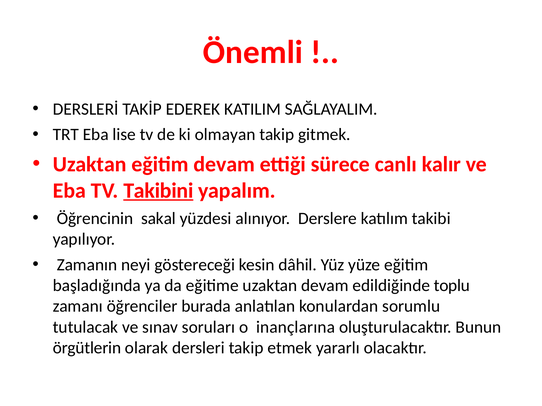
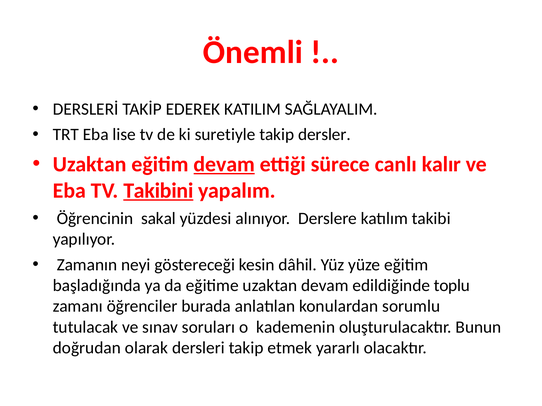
olmayan: olmayan -> suretiyle (225, 135)
gitmek: gitmek -> dersler (324, 135)
devam underline: none -> present (224, 165)
inançlarına: inançlarına -> kademenin (296, 327)
örgütlerin: örgütlerin -> doğrudan (87, 348)
